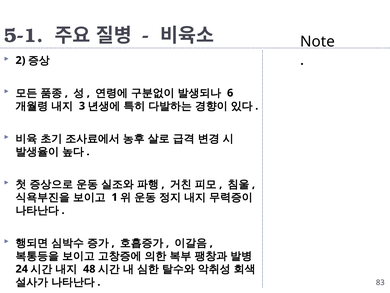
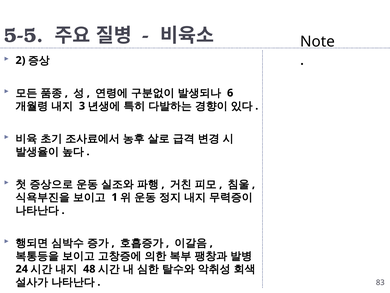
5-1: 5-1 -> 5-5 (24, 36)
